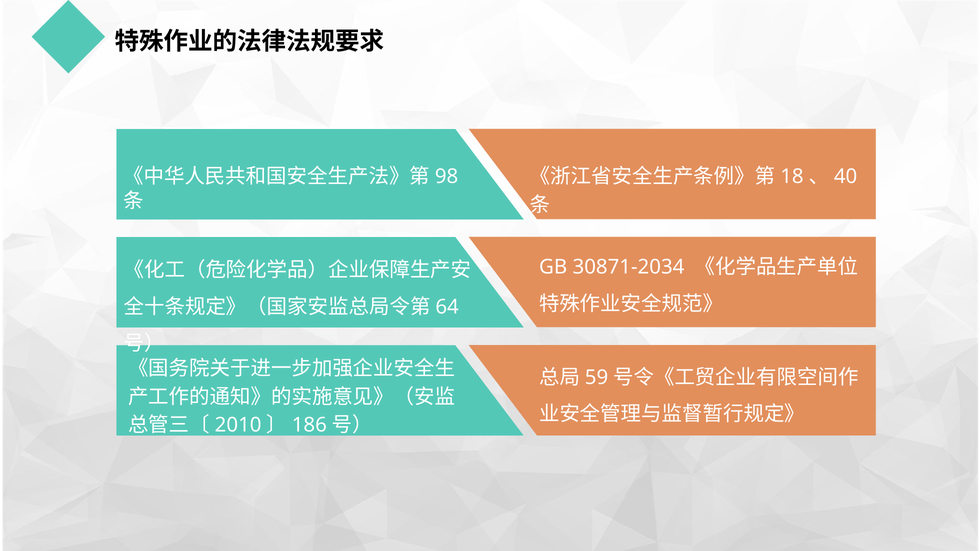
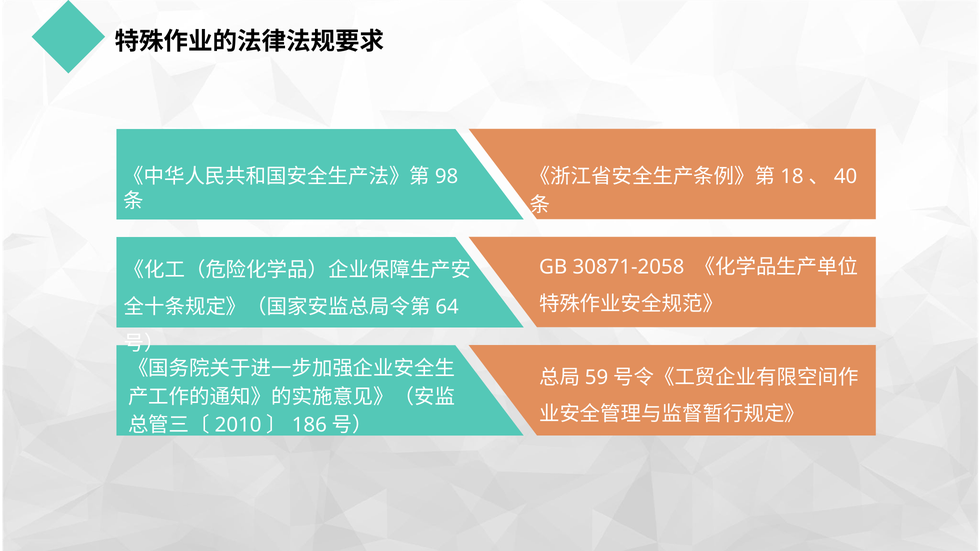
30871-2034: 30871-2034 -> 30871-2058 (628, 267)
